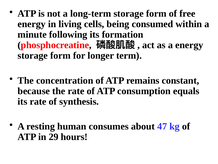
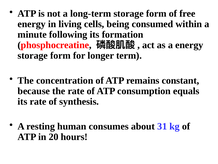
47: 47 -> 31 (162, 126)
29: 29 -> 20 (54, 136)
